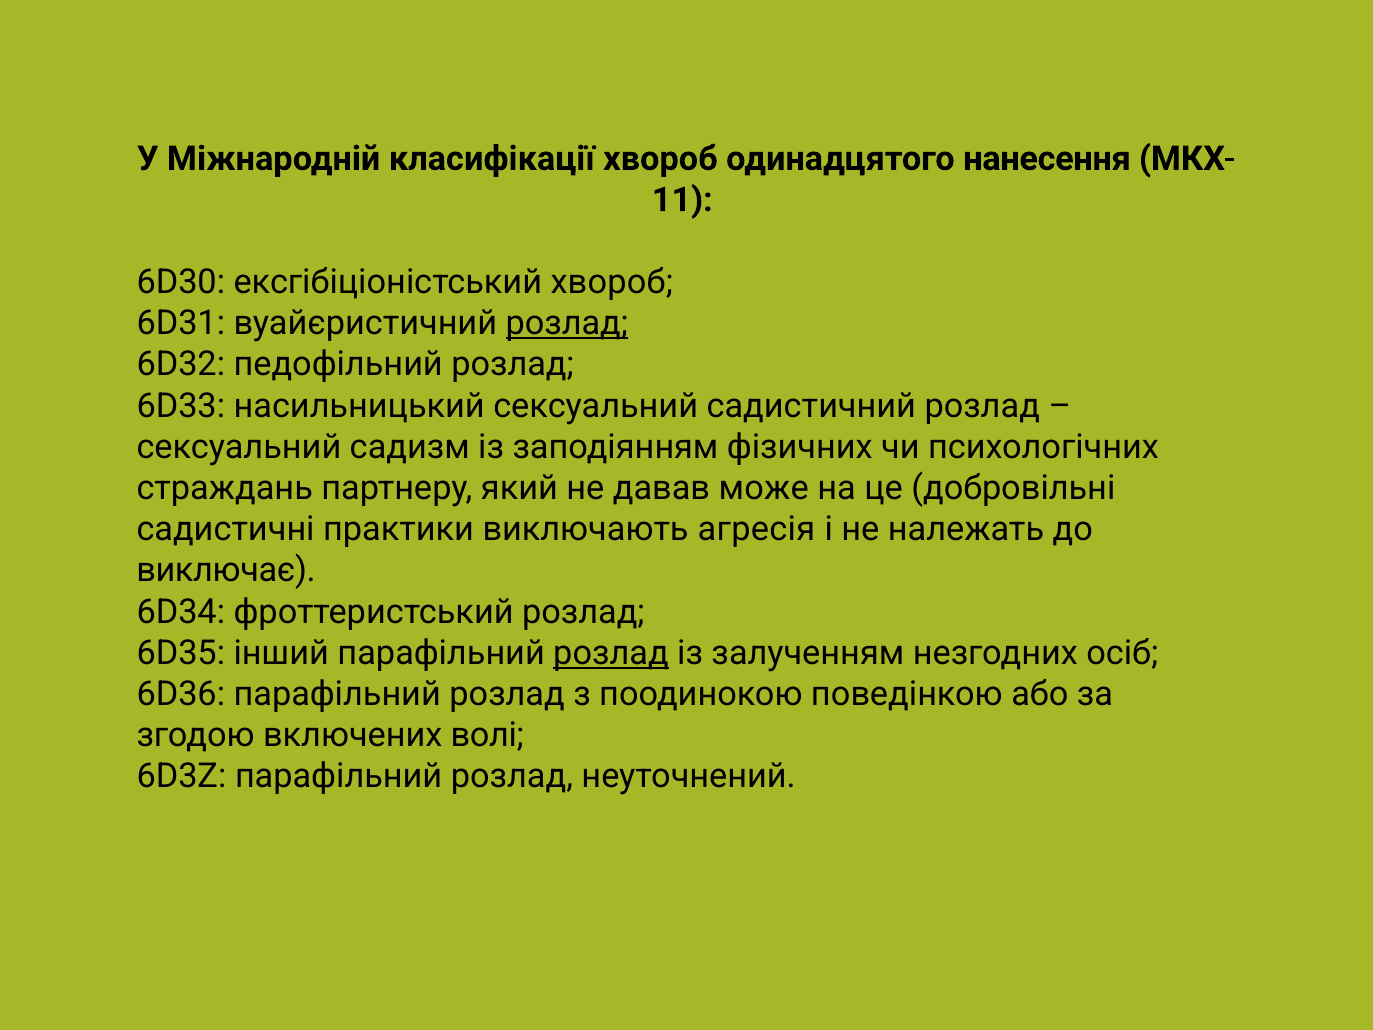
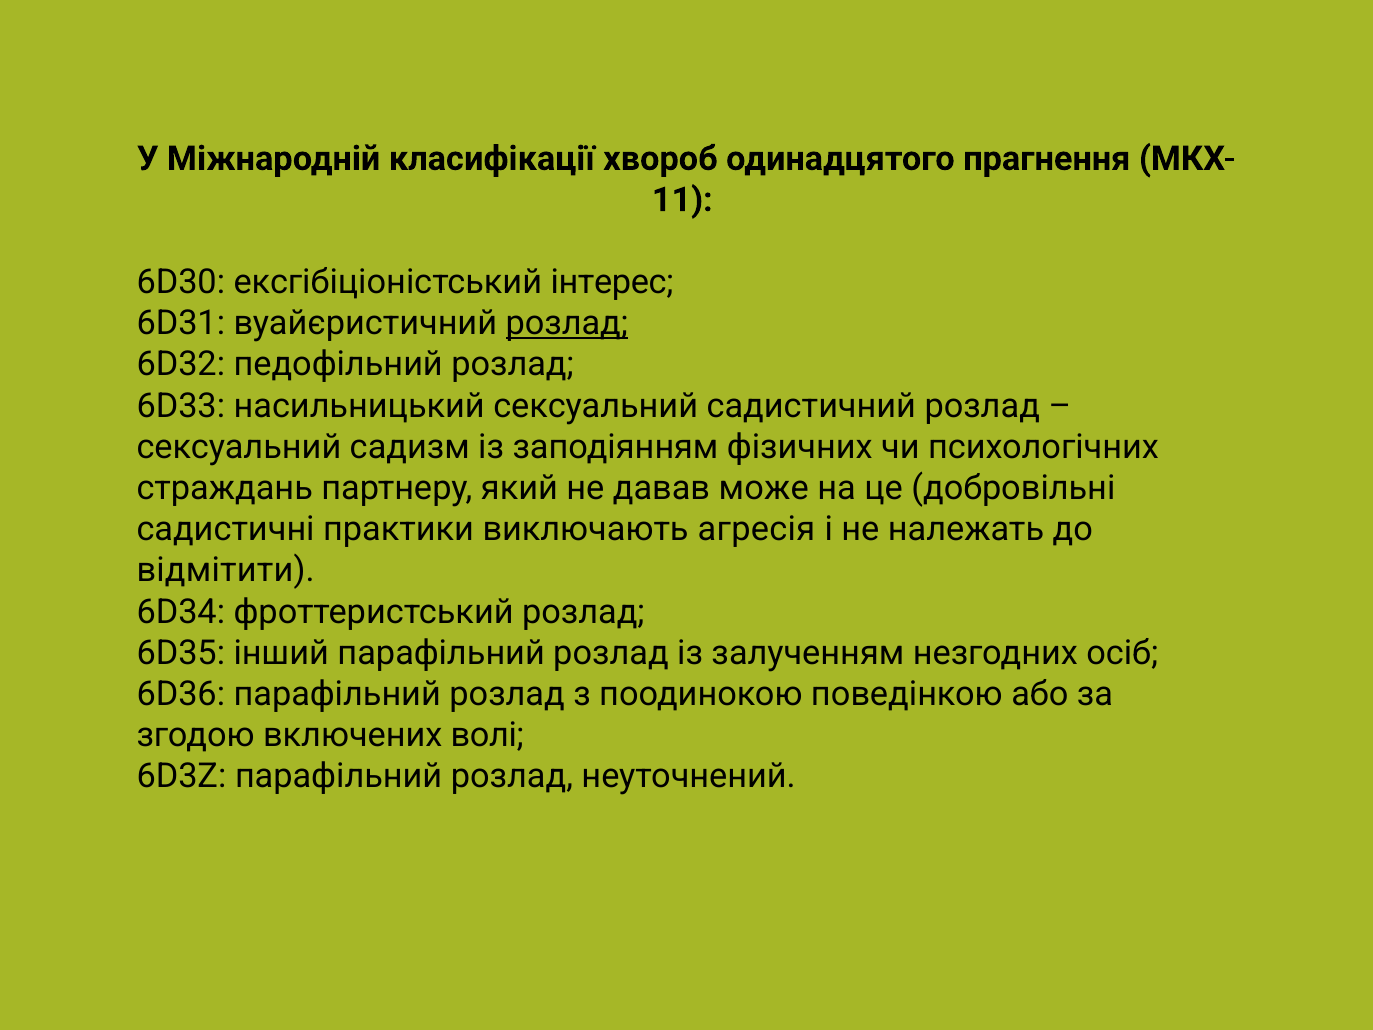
нанесення: нанесення -> прагнення (1047, 159)
ексгібіціоністський хвороб: хвороб -> інтерес (612, 282)
виключає: виключає -> відмітити (226, 570)
розлад underline: present -> none (611, 653)
